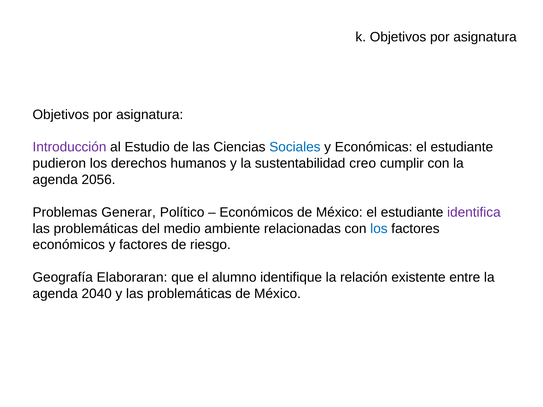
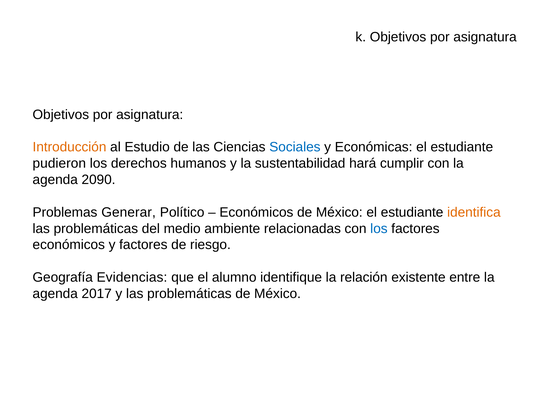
Introducción colour: purple -> orange (70, 147)
creo: creo -> hará (363, 164)
2056: 2056 -> 2090 (99, 180)
identifica colour: purple -> orange (474, 212)
Elaboraran: Elaboraran -> Evidencias (132, 278)
2040: 2040 -> 2017 (97, 294)
